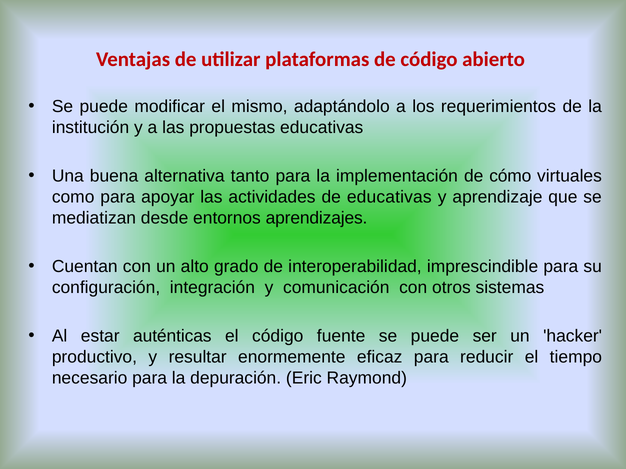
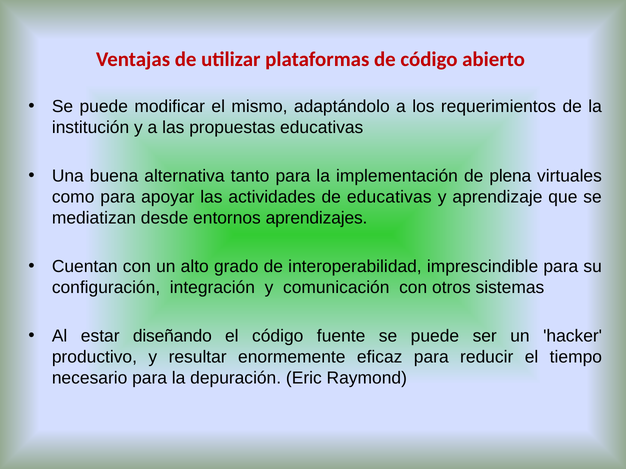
cómo: cómo -> plena (510, 176)
auténticas: auténticas -> diseñando (172, 336)
